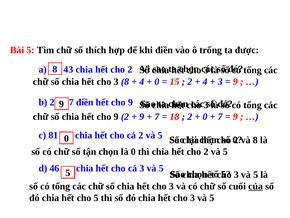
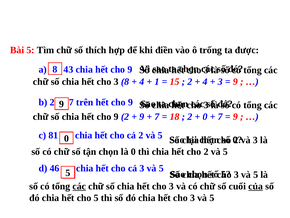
2: 2 -> 9 (130, 69)
0: 0 -> 1 (157, 81)
7 điền: điền -> trên (85, 102)
và 8: 8 -> 3 (255, 140)
các underline: none -> present (79, 186)
